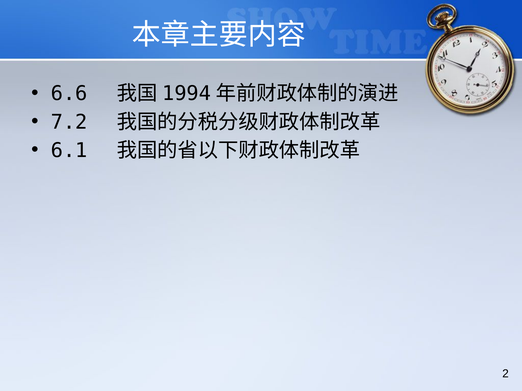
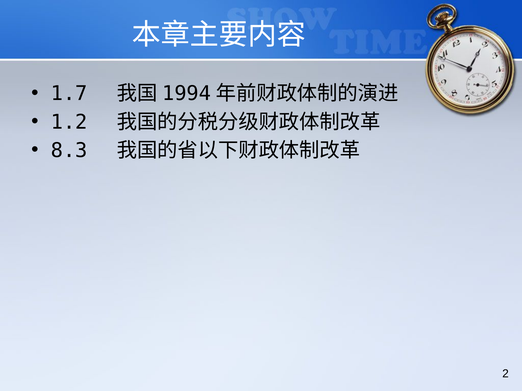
6.6: 6.6 -> 1.7 (69, 94)
7.2: 7.2 -> 1.2 (69, 122)
6.1: 6.1 -> 8.3 (69, 151)
